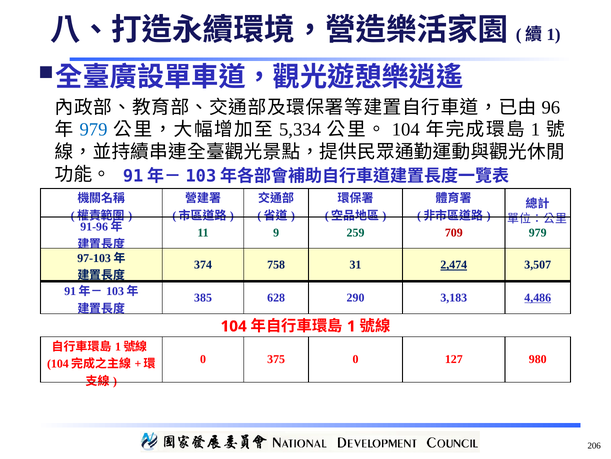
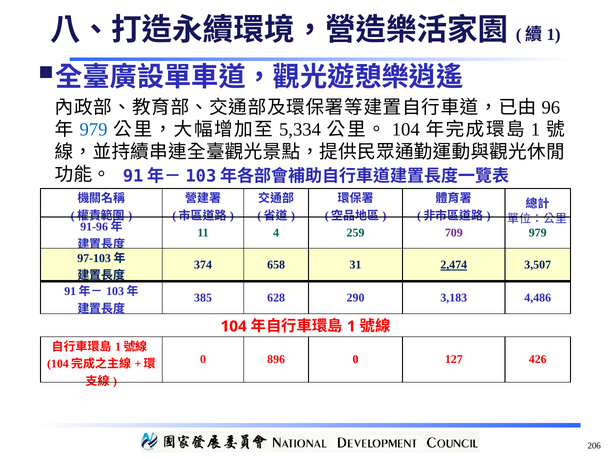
9: 9 -> 4 (276, 232)
709 colour: red -> purple (454, 232)
758: 758 -> 658 (276, 264)
4,486 underline: present -> none (538, 297)
375: 375 -> 896 (276, 359)
980: 980 -> 426 (538, 359)
